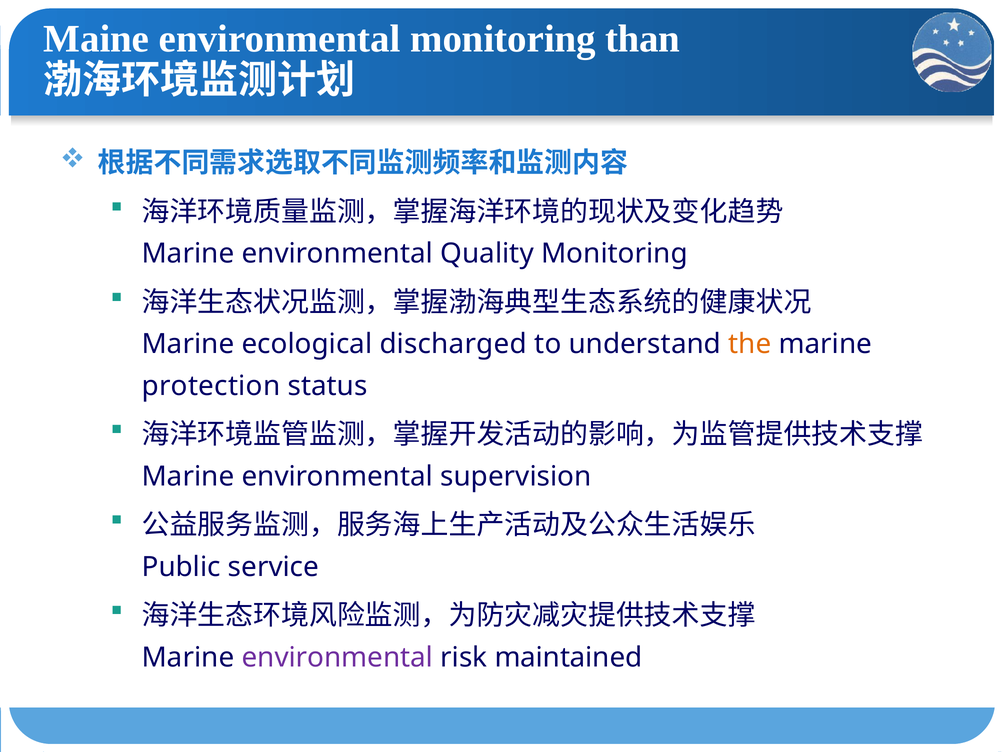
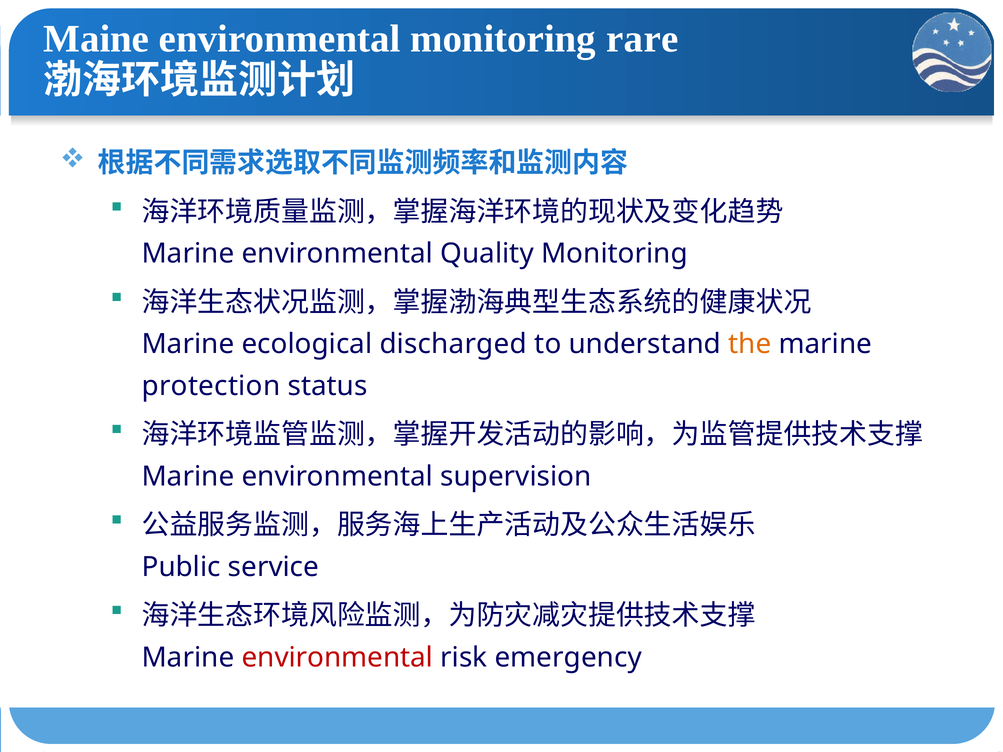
than: than -> rare (642, 39)
environmental colour: purple -> red (337, 658)
maintained: maintained -> emergency (568, 658)
